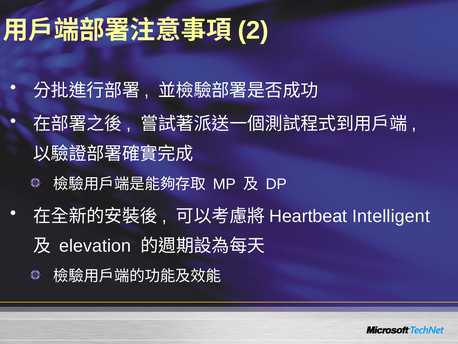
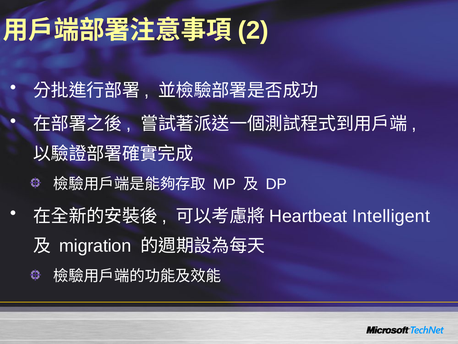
elevation: elevation -> migration (95, 246)
